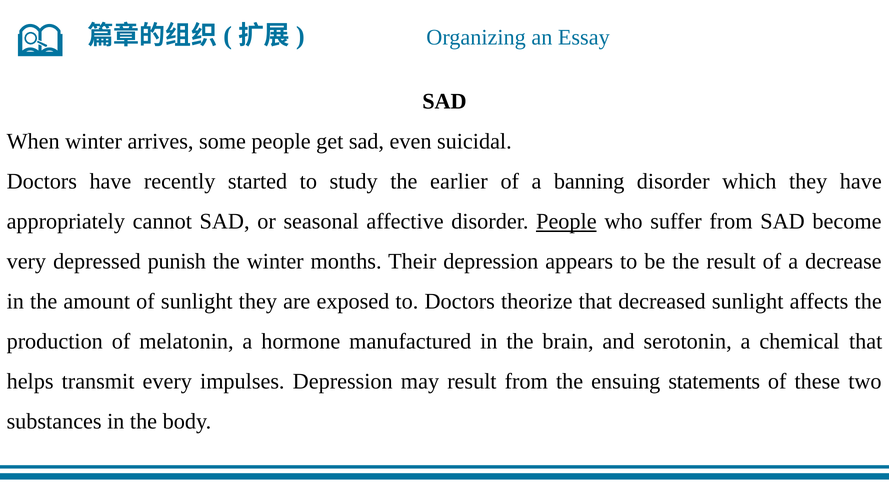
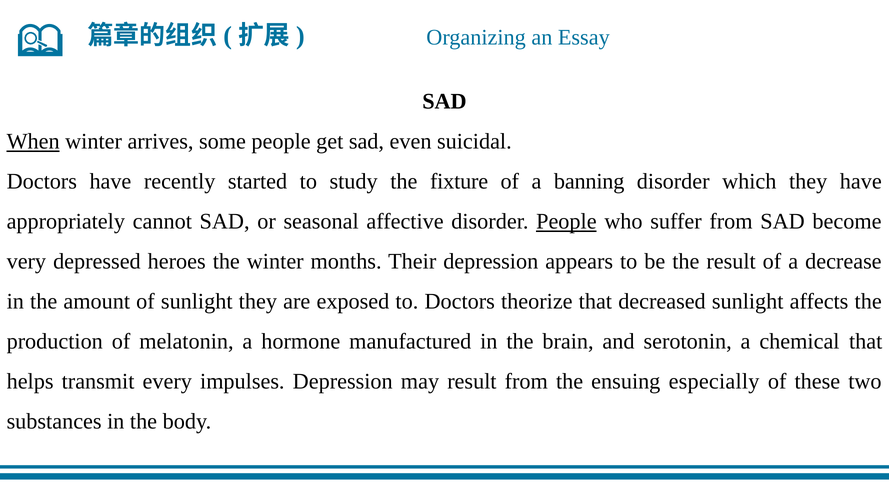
When underline: none -> present (33, 142)
earlier: earlier -> fixture (459, 182)
punish: punish -> heroes (177, 262)
statements: statements -> especially (714, 382)
